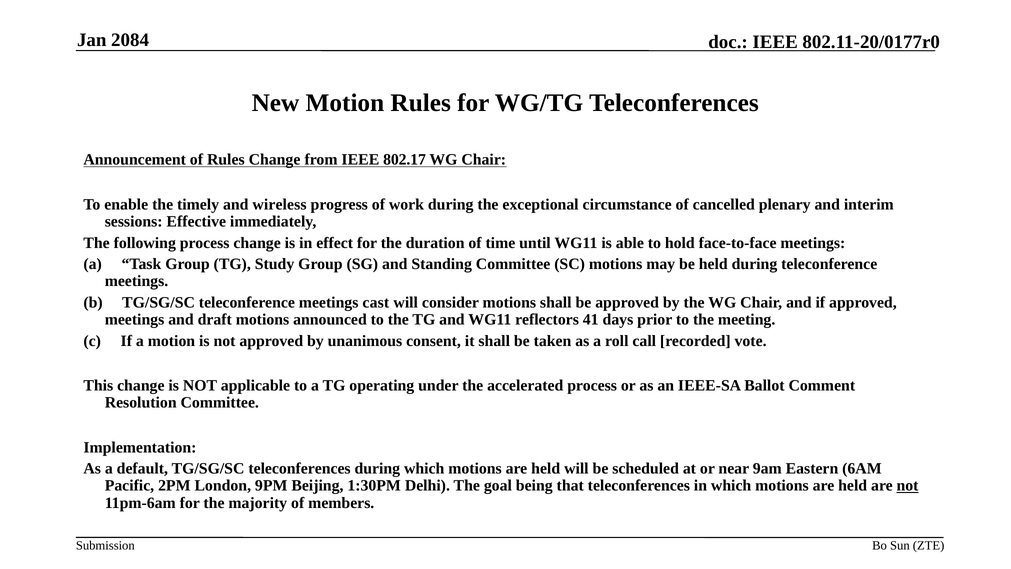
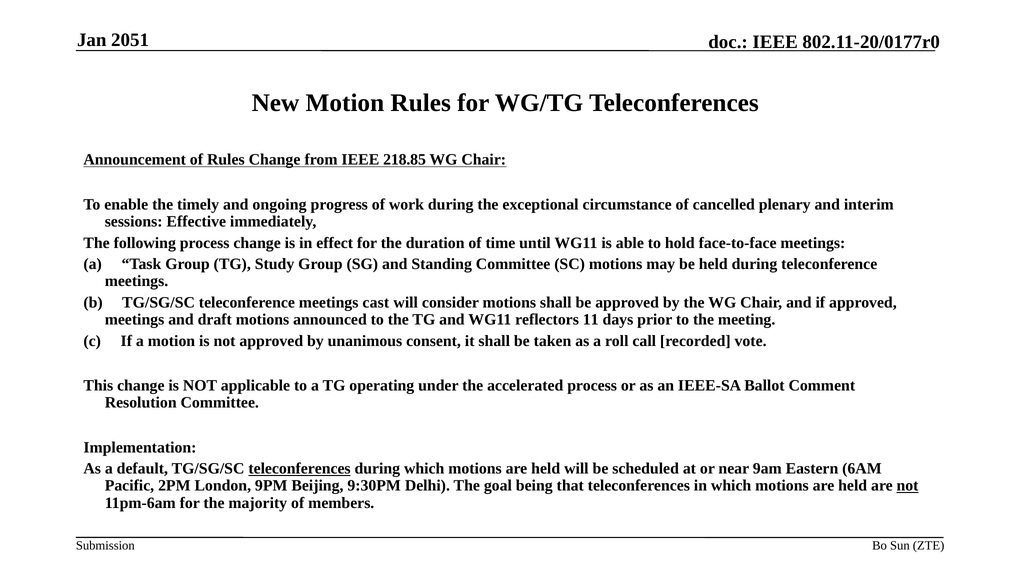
2084: 2084 -> 2051 (130, 40)
802.17: 802.17 -> 218.85 (405, 160)
wireless: wireless -> ongoing (279, 204)
41: 41 -> 11 (591, 320)
teleconferences underline: none -> present (300, 468)
1:30PM: 1:30PM -> 9:30PM (374, 485)
